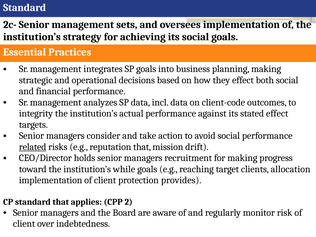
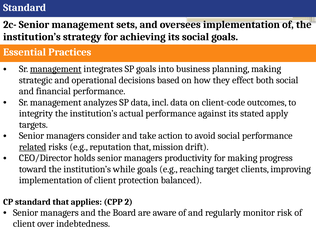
management underline: none -> present (56, 69)
stated effect: effect -> apply (277, 113)
recruitment: recruitment -> productivity (188, 158)
allocation: allocation -> improving (291, 169)
provides: provides -> balanced (181, 180)
